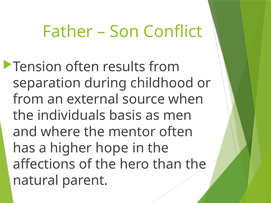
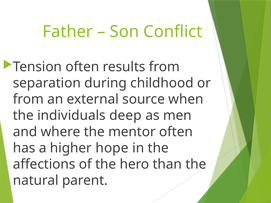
basis: basis -> deep (125, 116)
